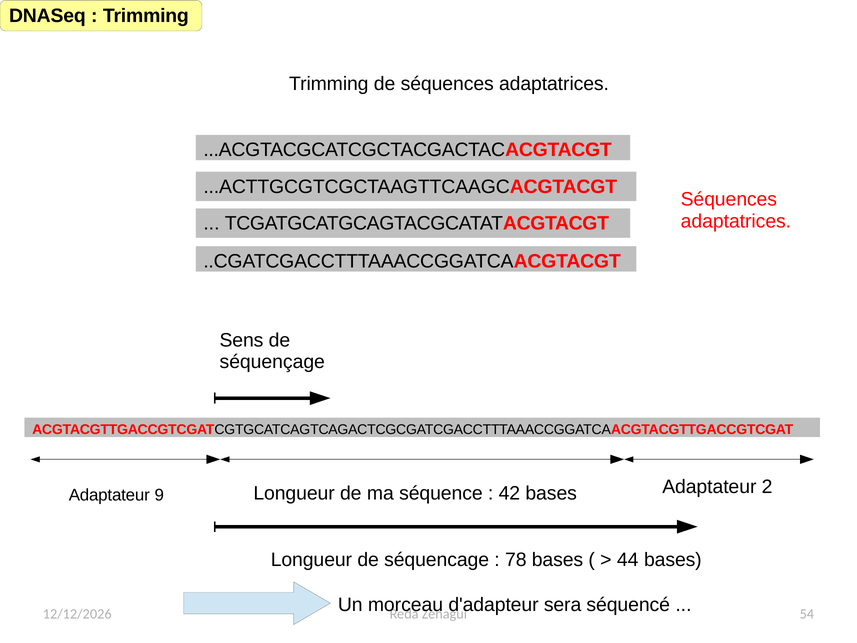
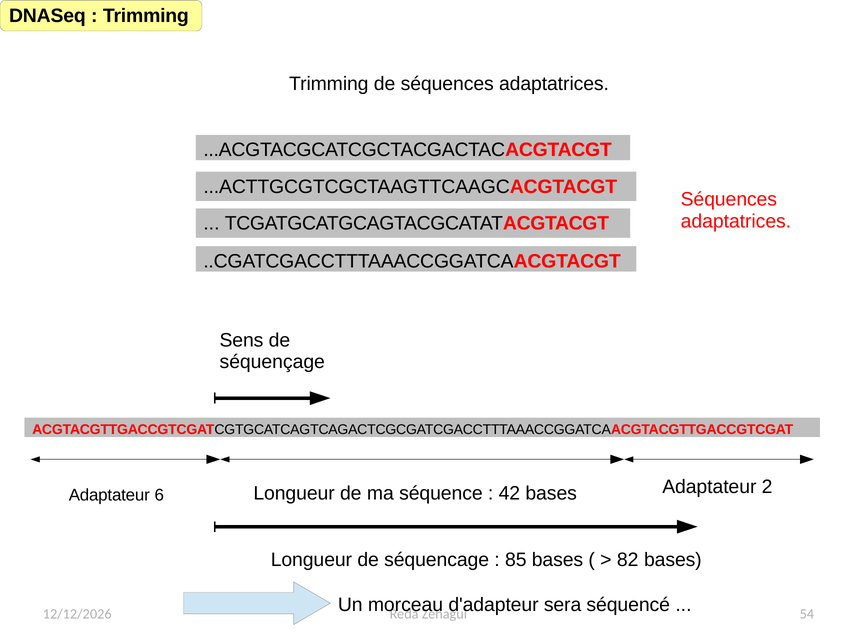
9: 9 -> 6 (159, 495)
78: 78 -> 85 (516, 560)
44: 44 -> 82 (628, 560)
